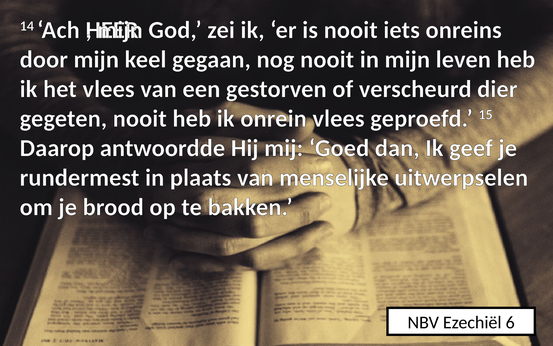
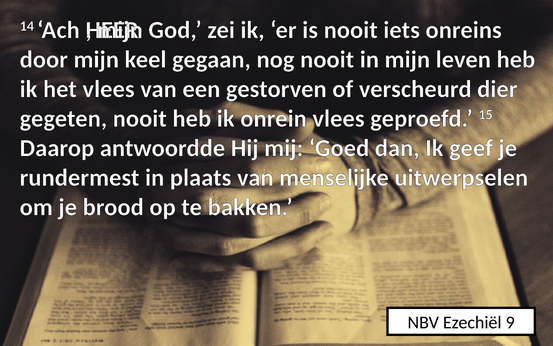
6: 6 -> 9 (510, 322)
